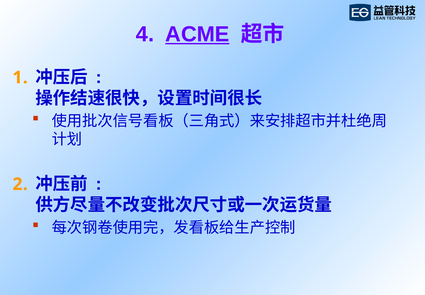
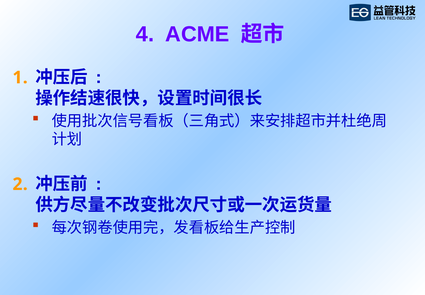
ACME underline: present -> none (197, 34)
